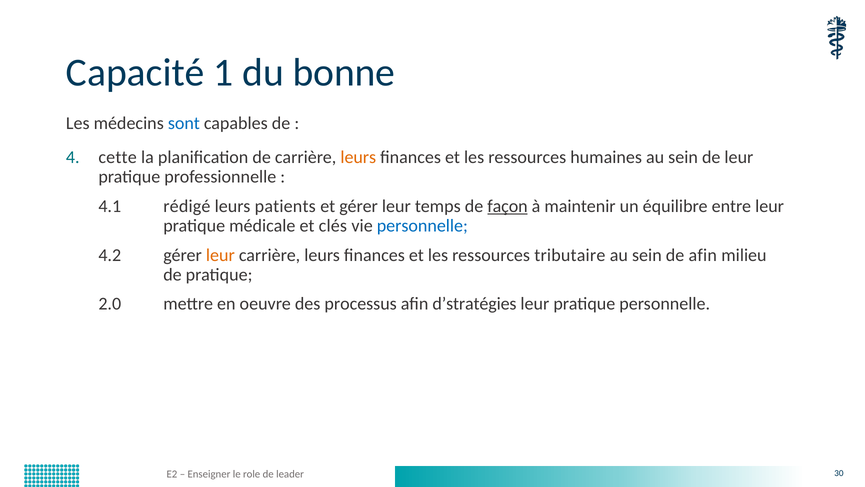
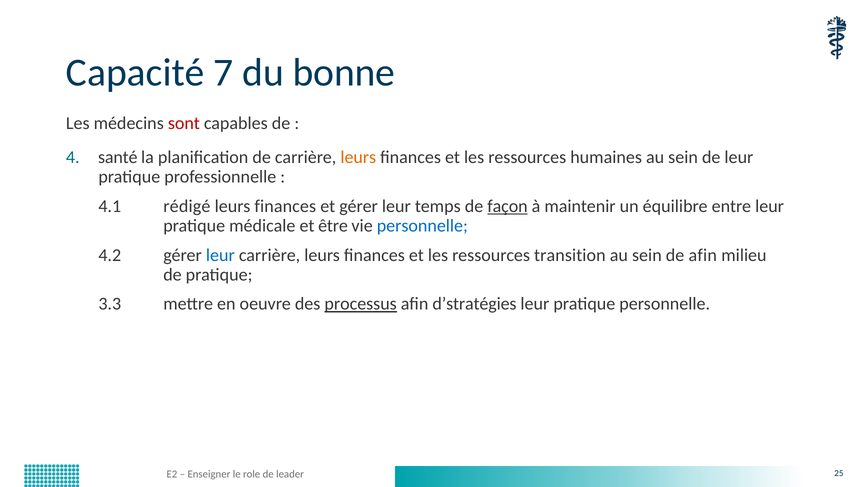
1: 1 -> 7 (223, 73)
sont colour: blue -> red (184, 123)
cette: cette -> santé (118, 157)
patients: patients -> finances (285, 206)
clés: clés -> être (333, 225)
leur colour: orange -> blue (220, 255)
tributaire: tributaire -> transition (570, 255)
2.0: 2.0 -> 3.3 (110, 304)
processus underline: none -> present (361, 304)
30: 30 -> 25 (839, 473)
